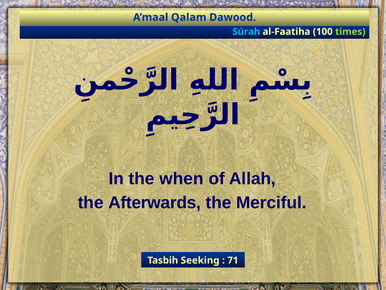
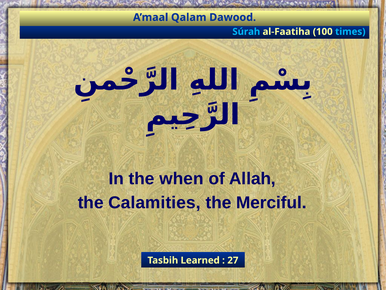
times colour: light green -> light blue (350, 32)
Afterwards: Afterwards -> Calamities (154, 202)
Seeking: Seeking -> Learned (200, 260)
71: 71 -> 27 (233, 260)
